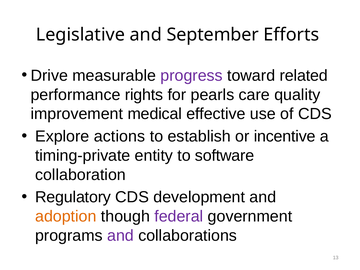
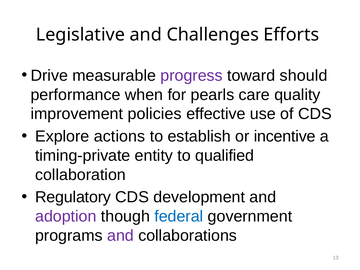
September: September -> Challenges (213, 35)
related: related -> should (304, 76)
rights: rights -> when (144, 95)
medical: medical -> policies (155, 114)
software: software -> qualified (225, 156)
adoption colour: orange -> purple (66, 216)
federal colour: purple -> blue (179, 216)
